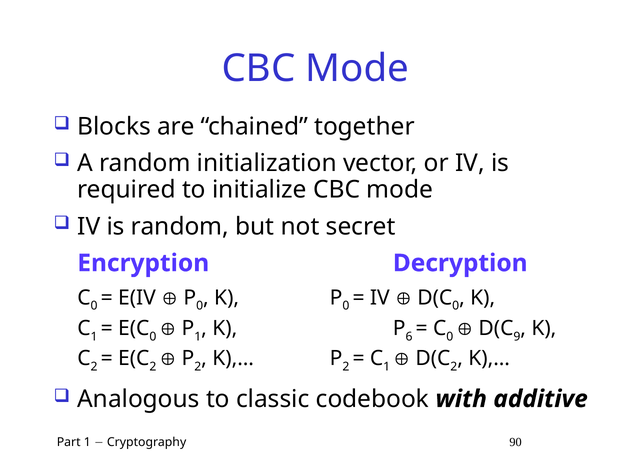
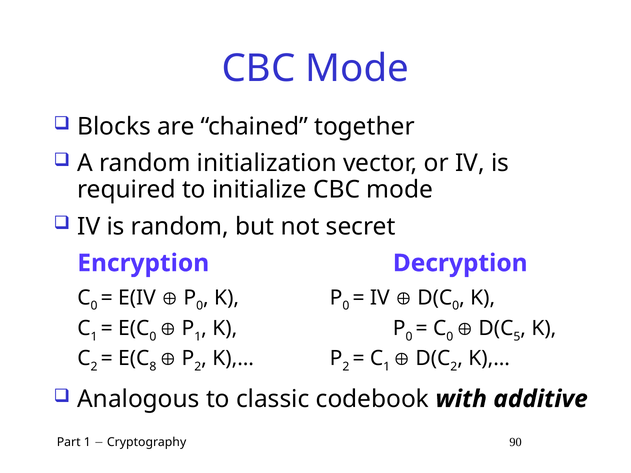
6: 6 -> 0 (409, 337)
9: 9 -> 5 (517, 337)
2: 2 -> 8 (153, 367)
